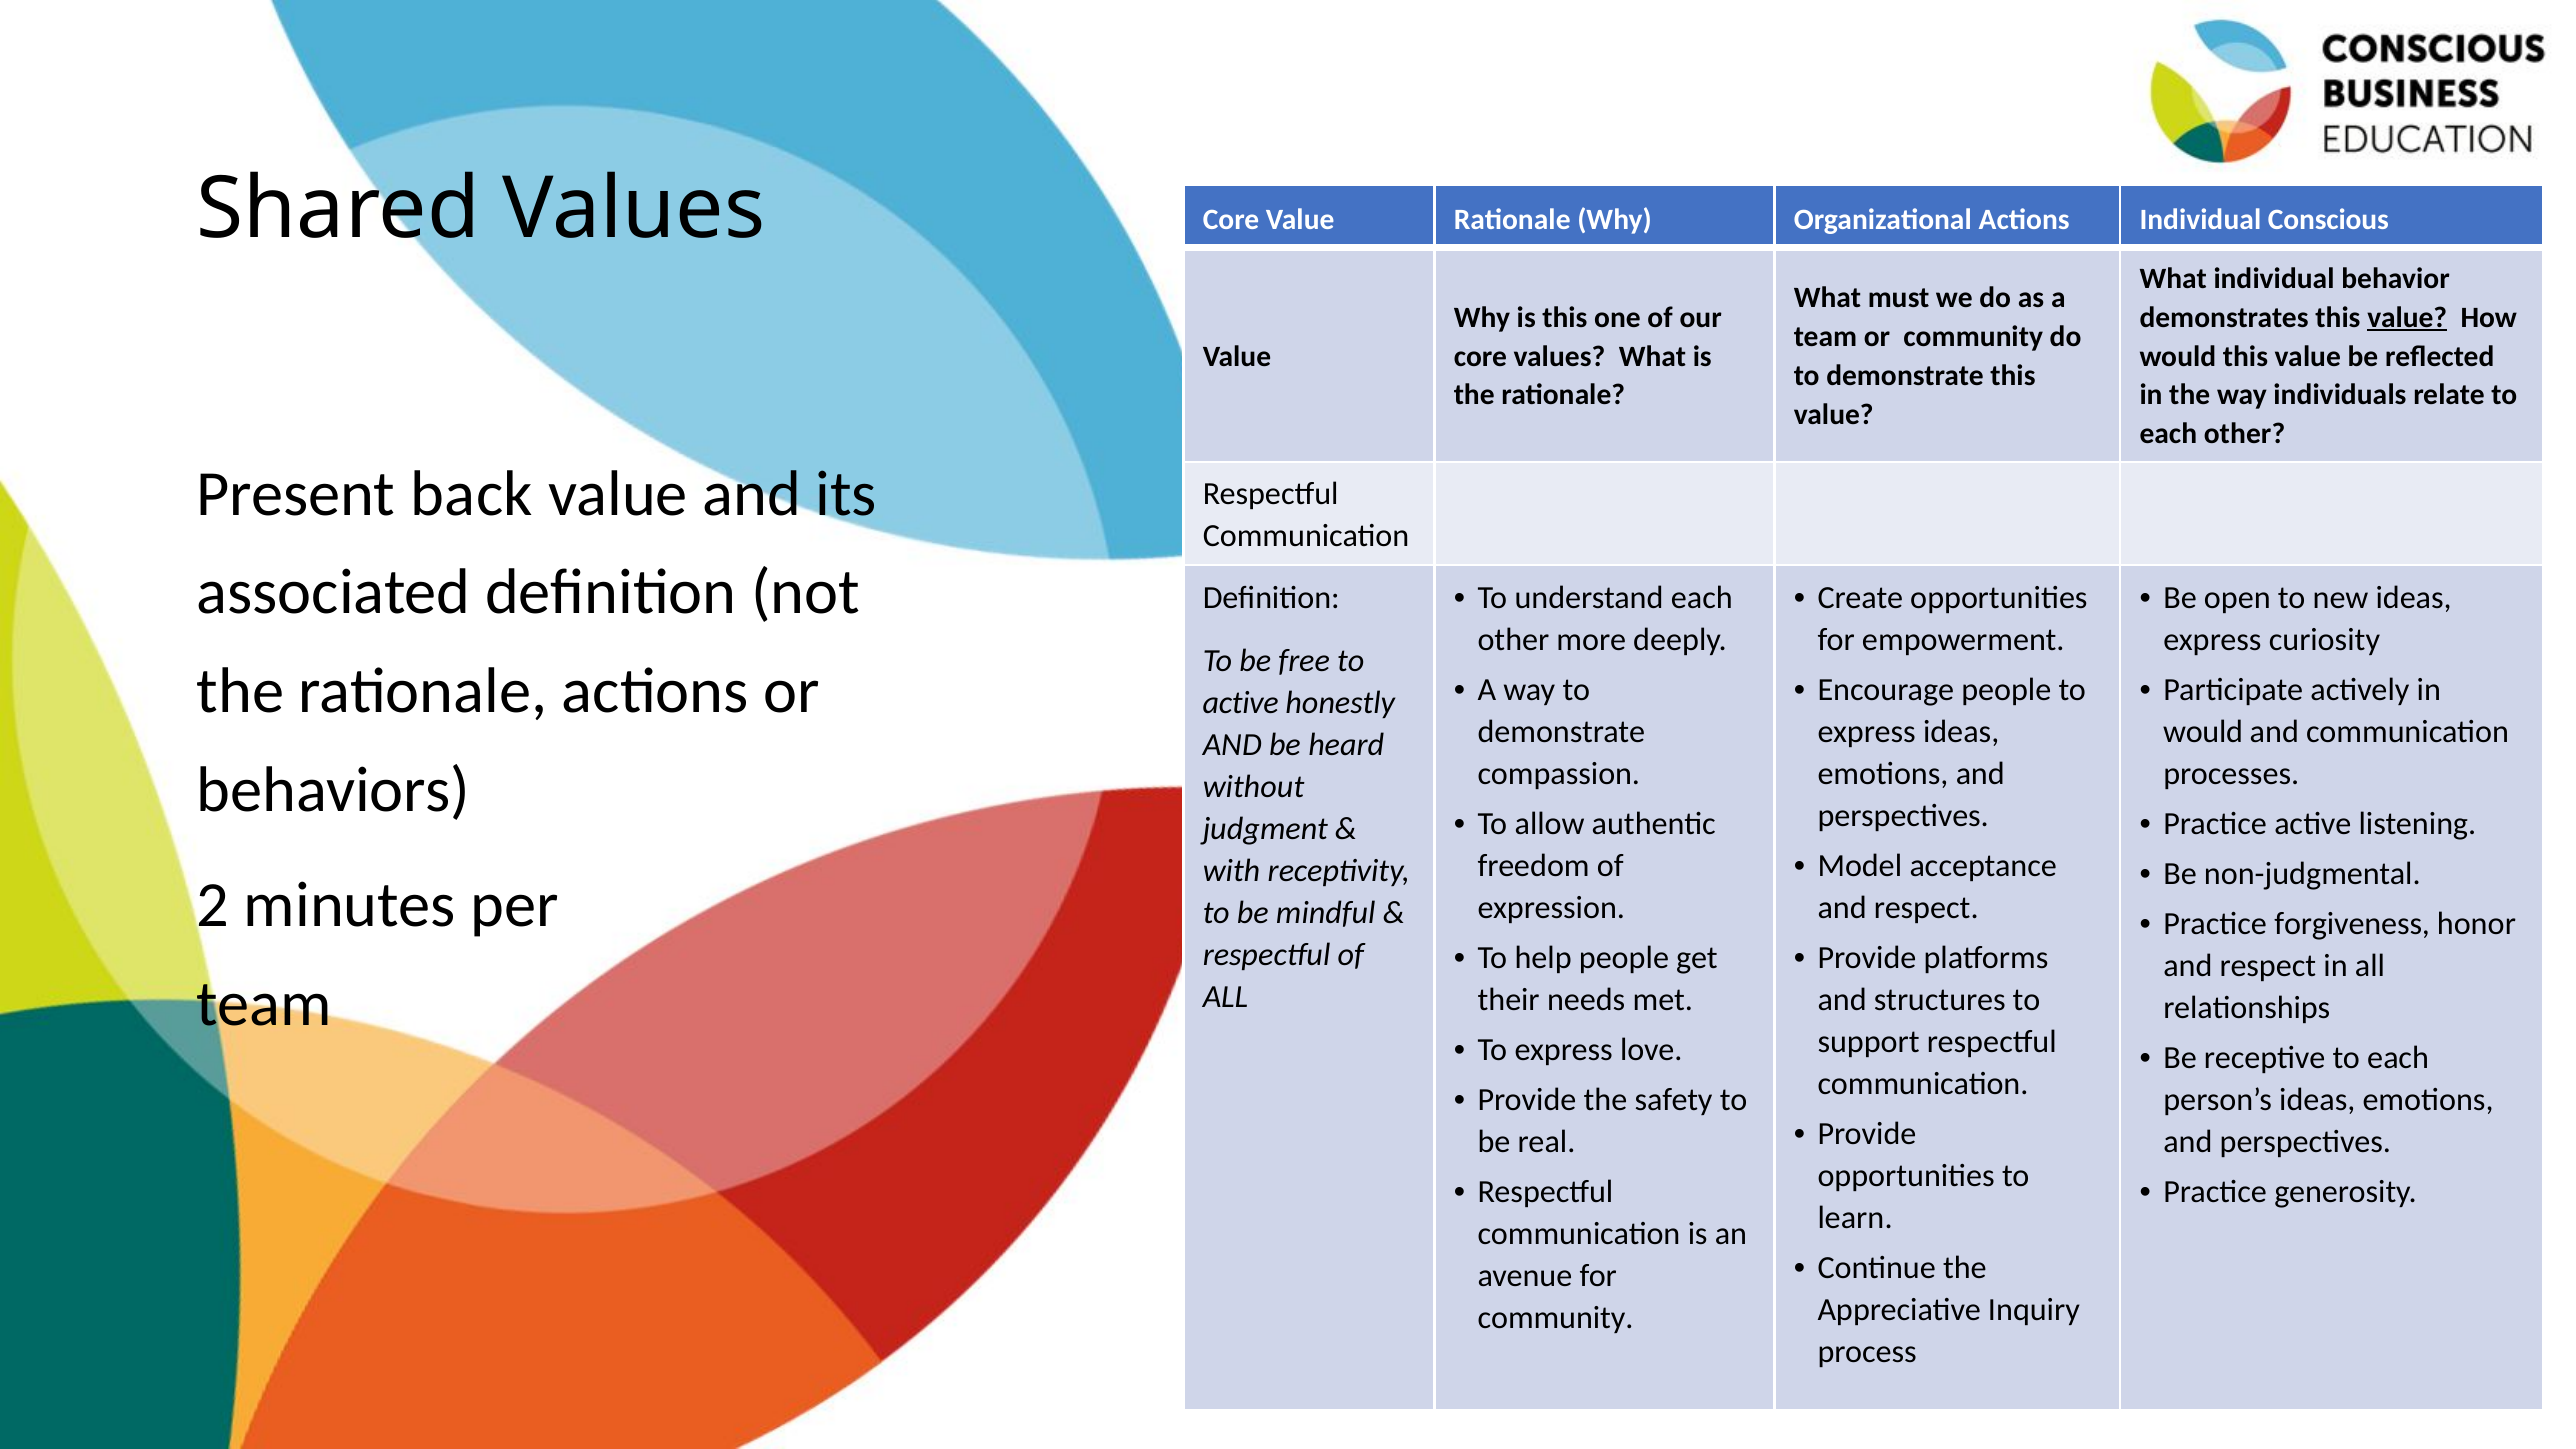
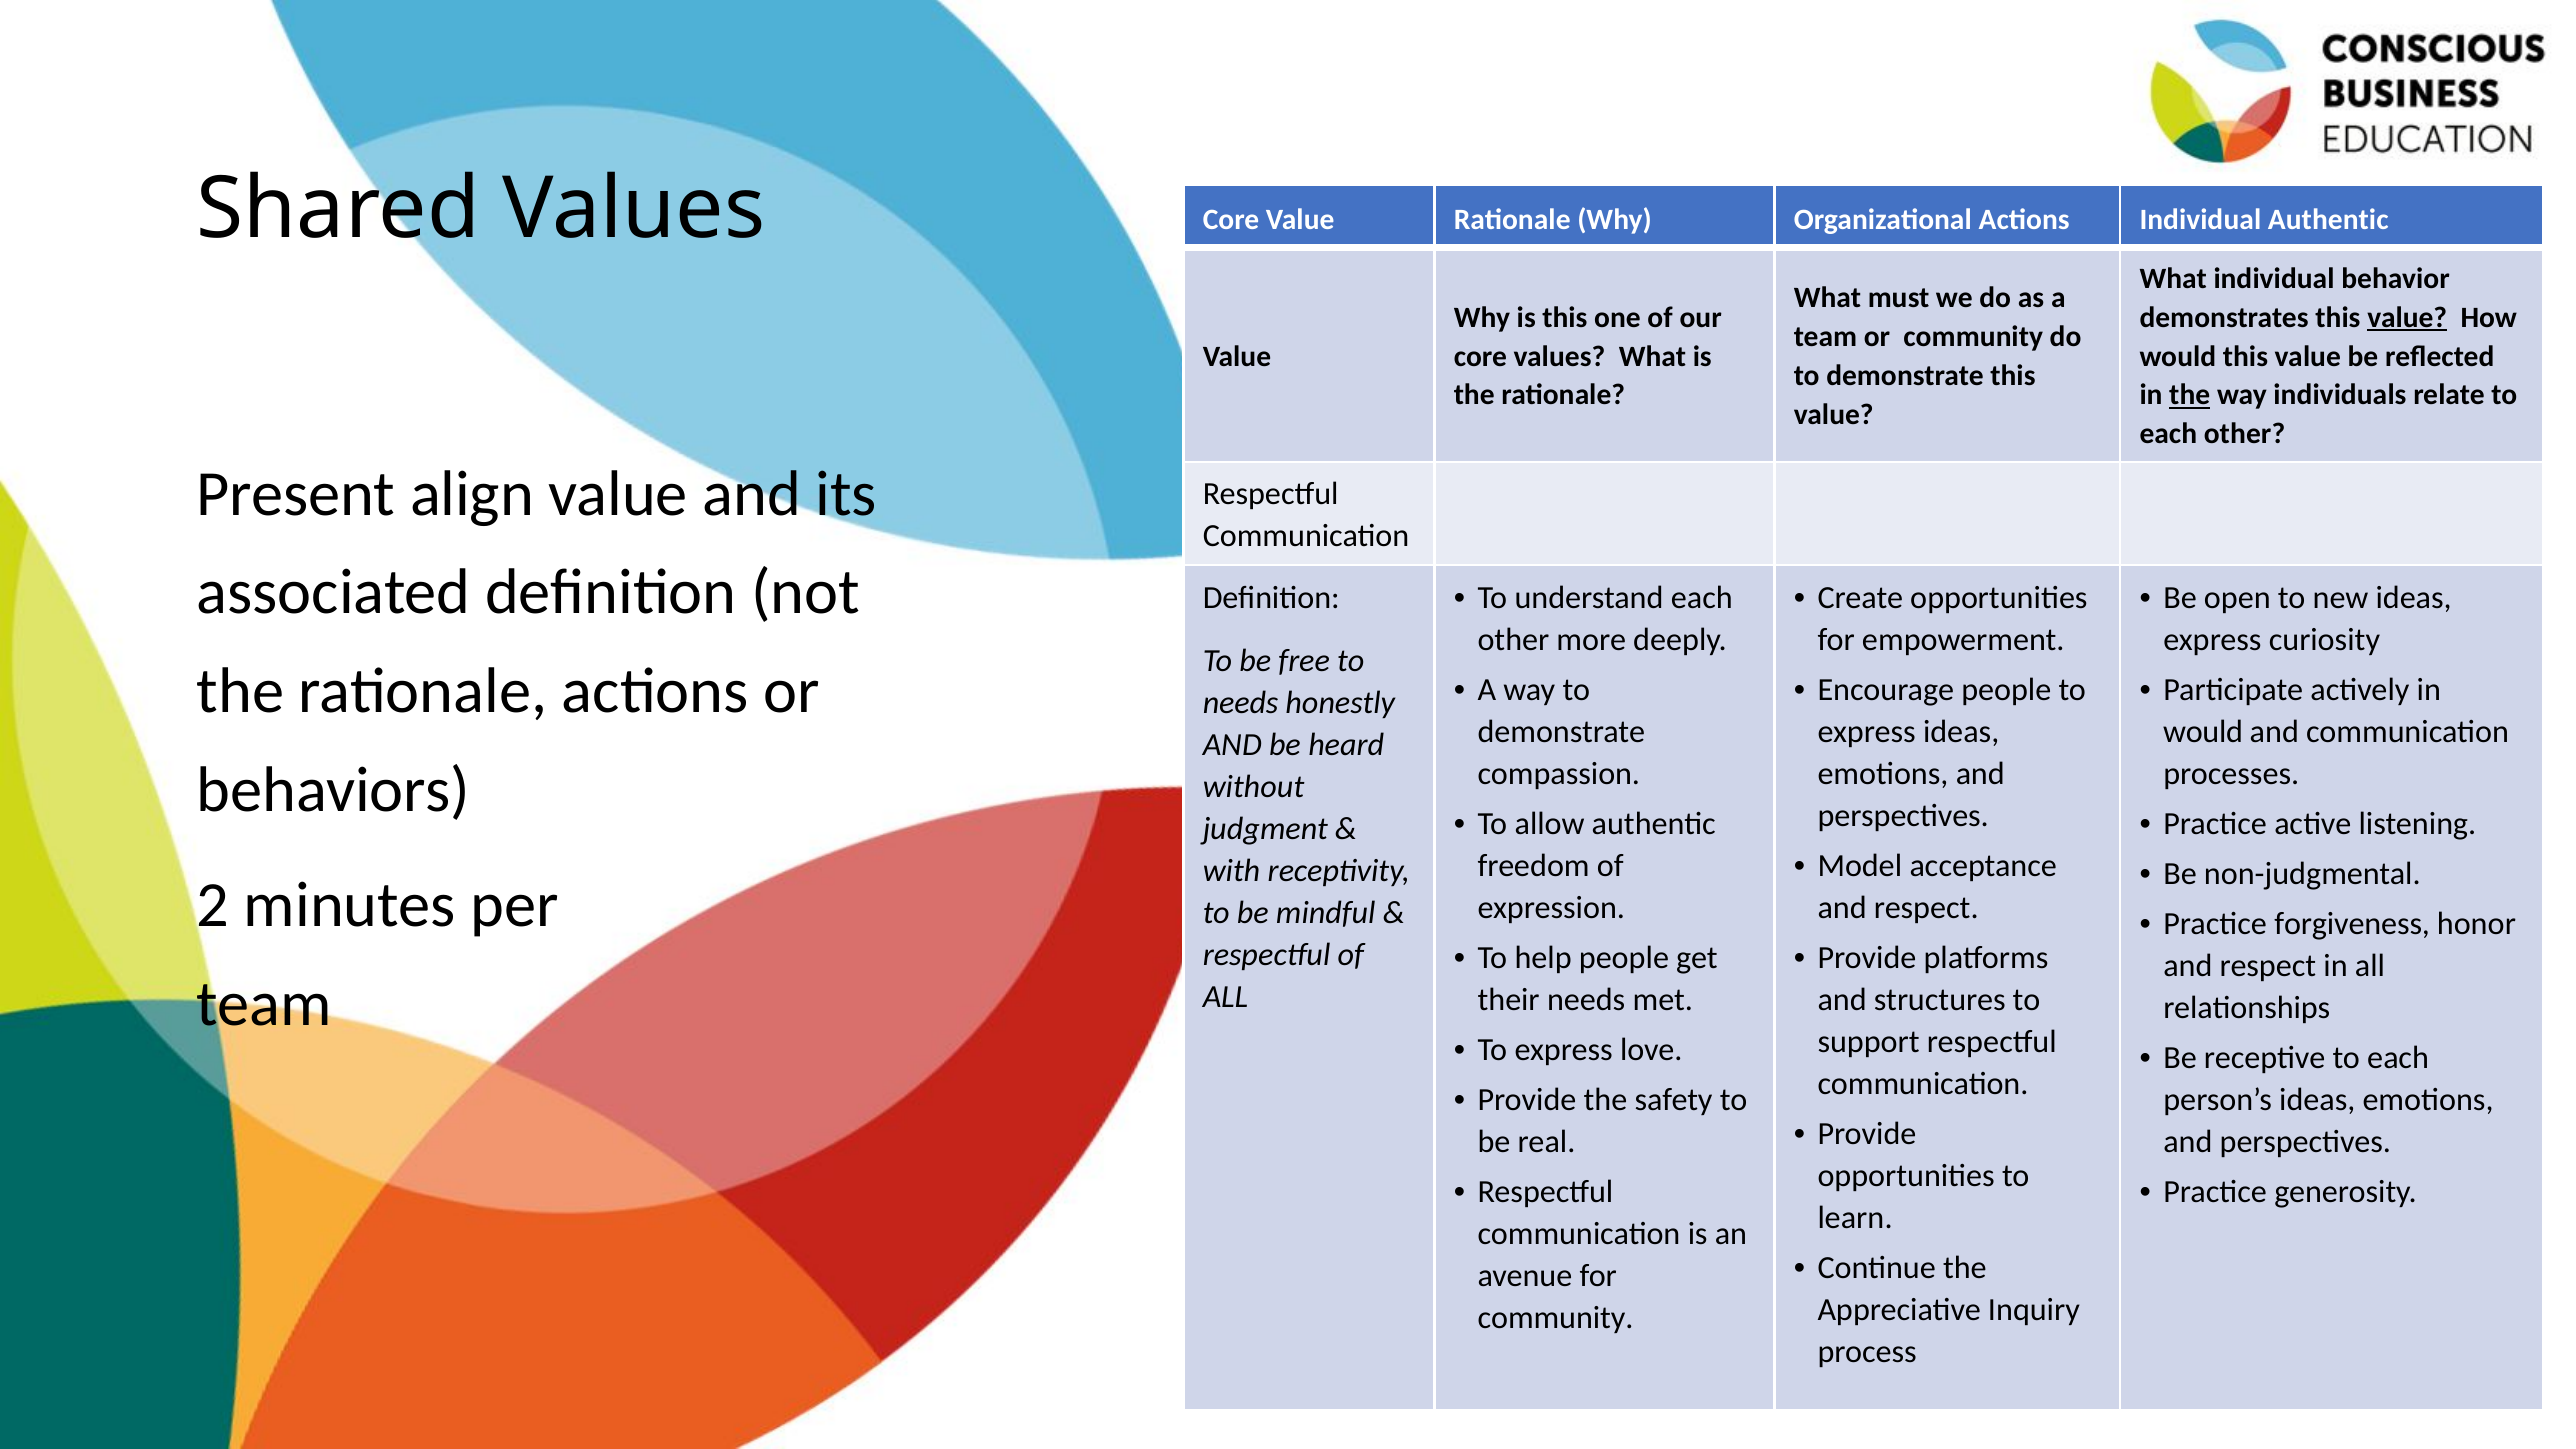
Individual Conscious: Conscious -> Authentic (2328, 220)
the underline: none -> present (2190, 395)
back: back -> align (472, 494)
active: active -> needs (1241, 703)
